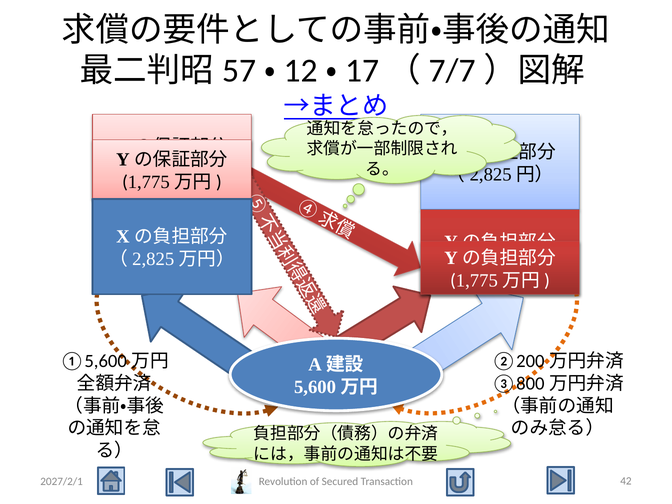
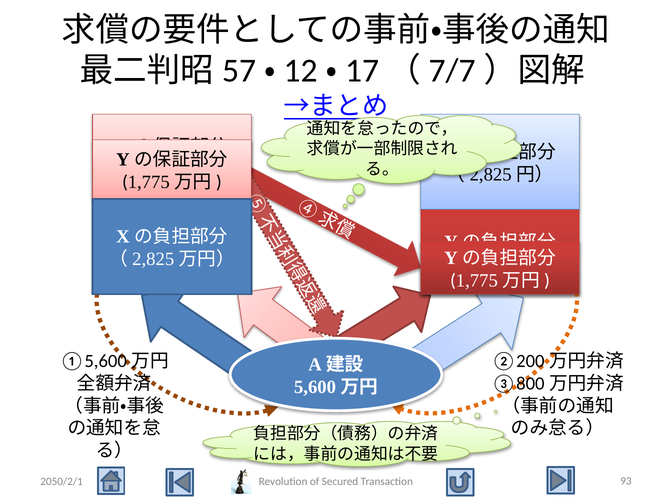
2027/2/1: 2027/2/1 -> 2050/2/1 (62, 481)
42: 42 -> 93 (626, 481)
